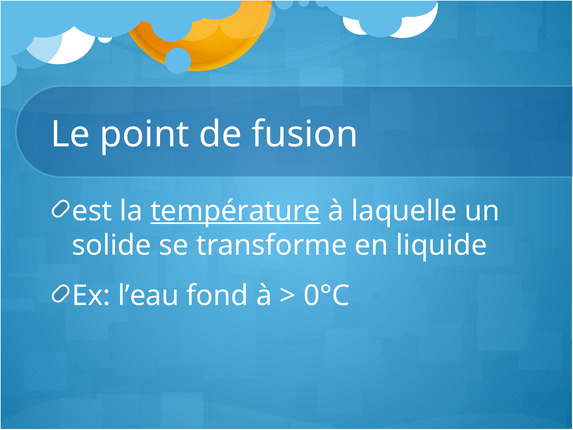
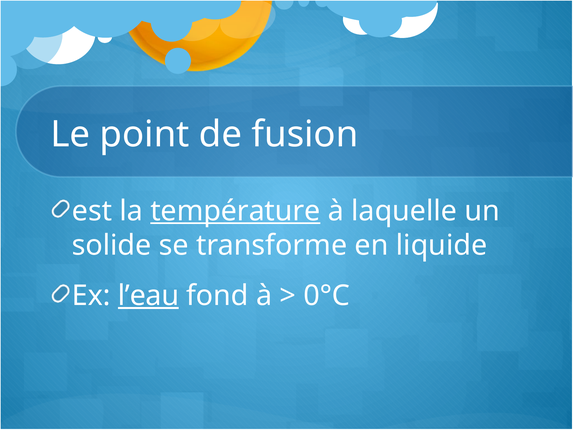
l’eau underline: none -> present (148, 295)
